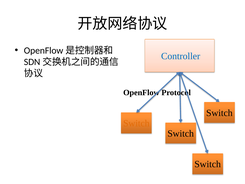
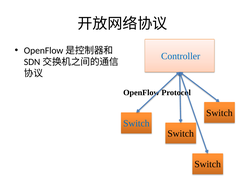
Switch colour: orange -> blue (136, 123)
